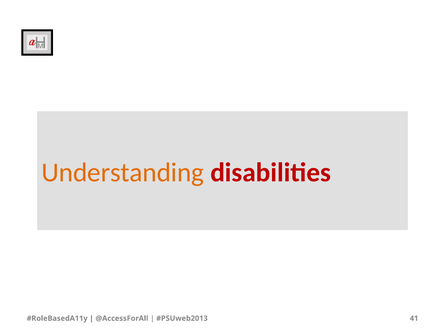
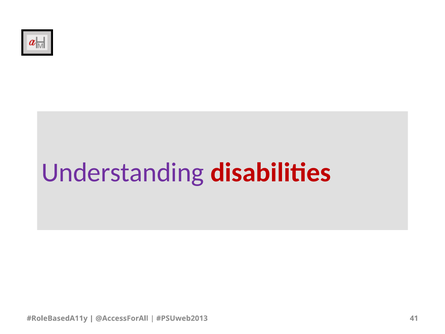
Understanding colour: orange -> purple (123, 172)
